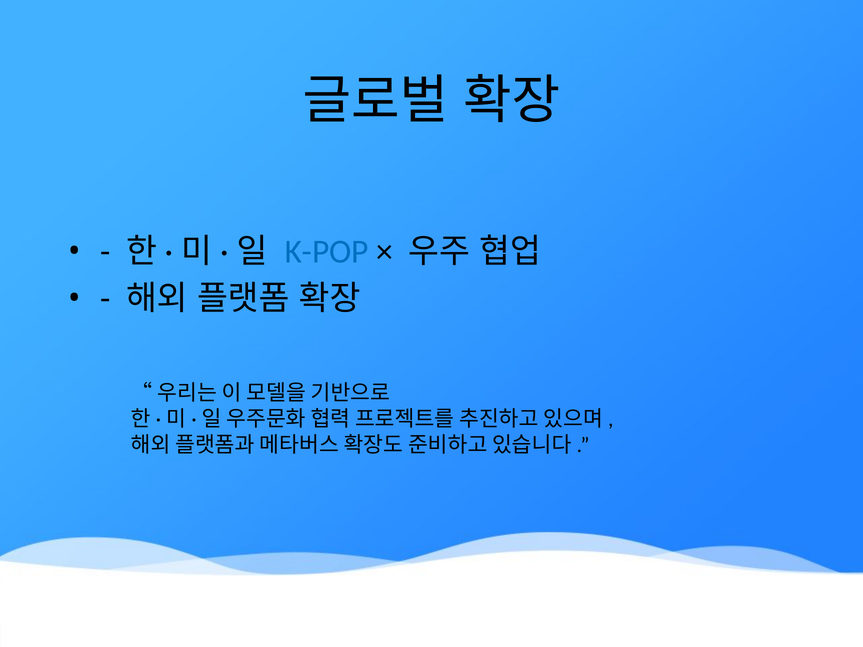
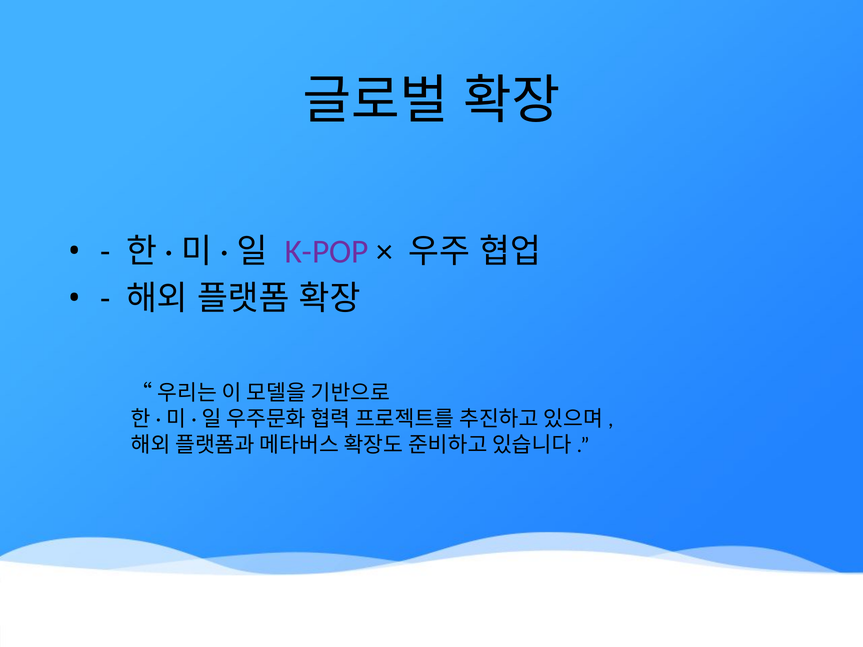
K-POP colour: blue -> purple (327, 252)
